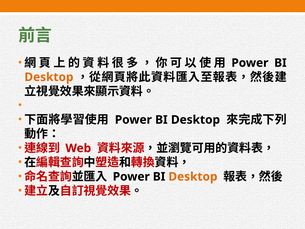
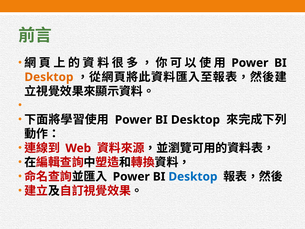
Desktop colour: orange -> blue (193, 176)
